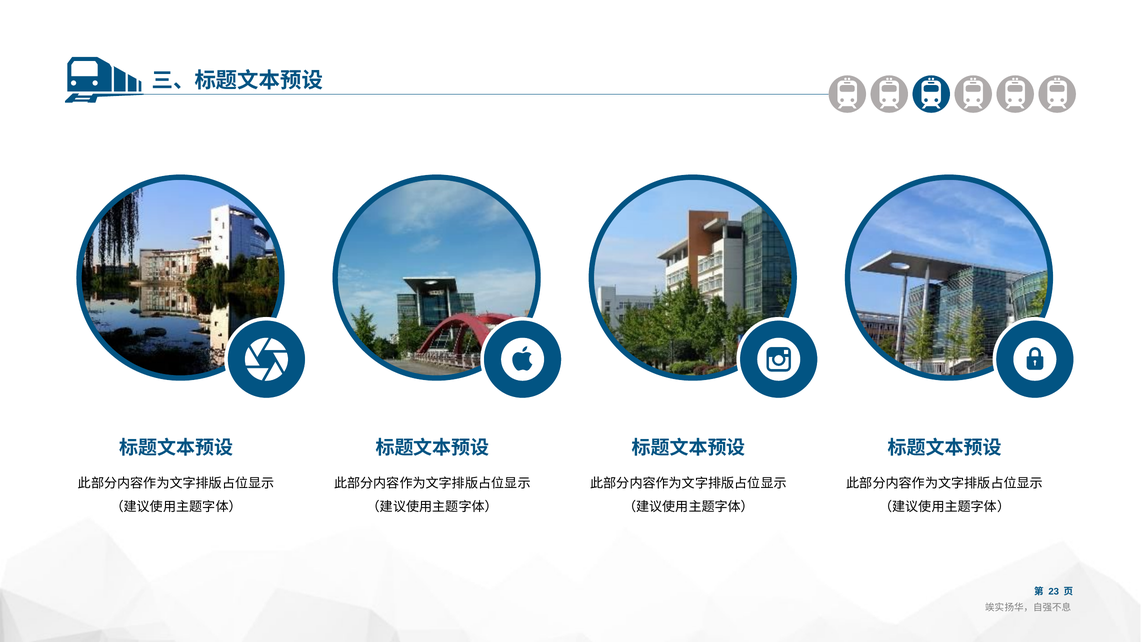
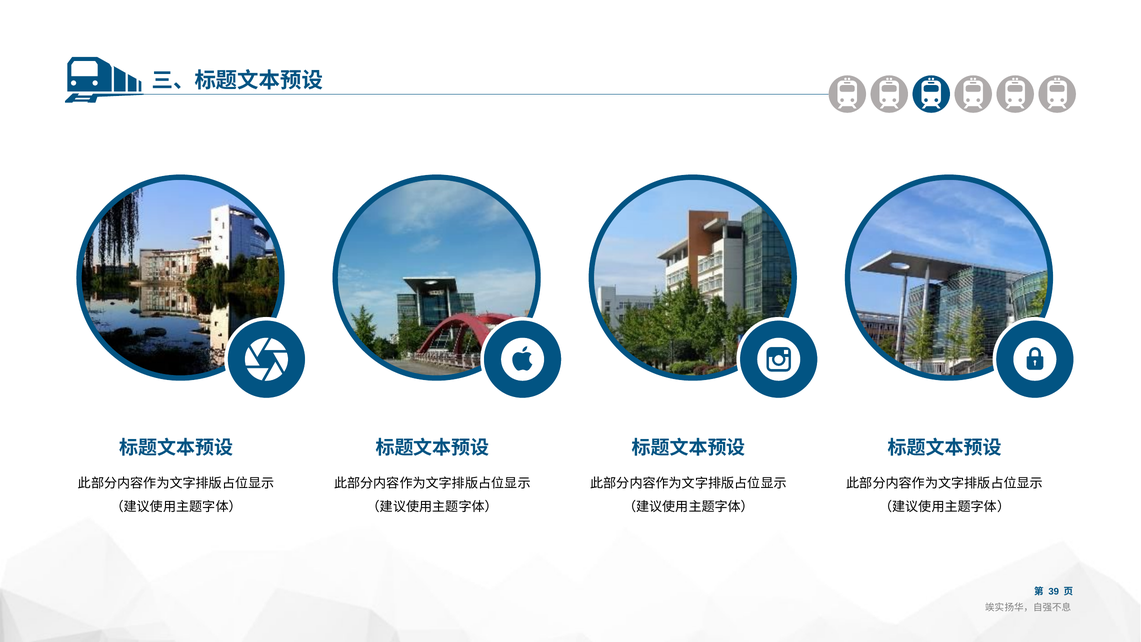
23: 23 -> 39 (1054, 592)
